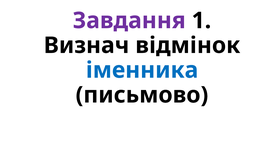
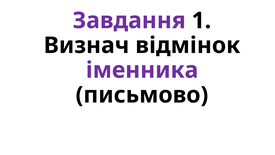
іменника colour: blue -> purple (142, 70)
